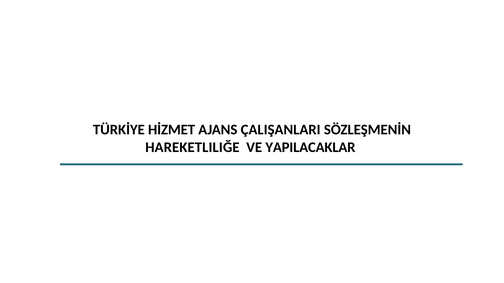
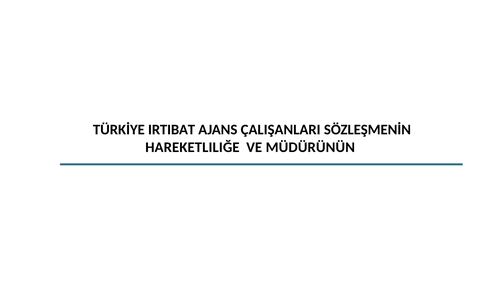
HİZMET: HİZMET -> IRTIBAT (172, 130)
YAPILACAKLAR: YAPILACAKLAR -> MÜDÜRÜNÜN (310, 148)
